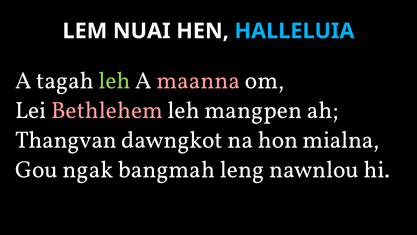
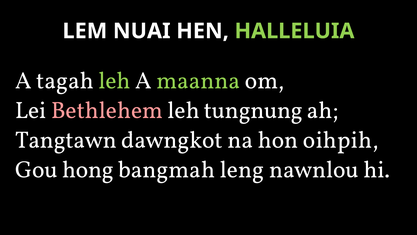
HALLELUIA colour: light blue -> light green (294, 31)
maanna colour: pink -> light green (198, 80)
mangpen: mangpen -> tungnung (253, 110)
Thangvan: Thangvan -> Tangtawn (66, 140)
mialna: mialna -> oihpih (341, 140)
ngak: ngak -> hong (88, 169)
